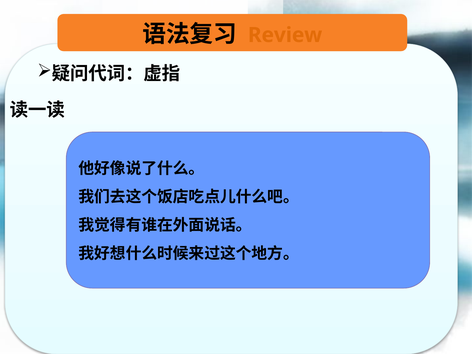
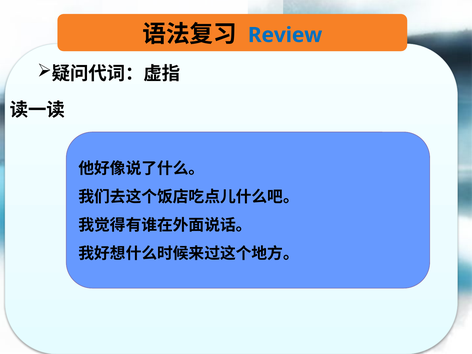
Review colour: orange -> blue (285, 35)
